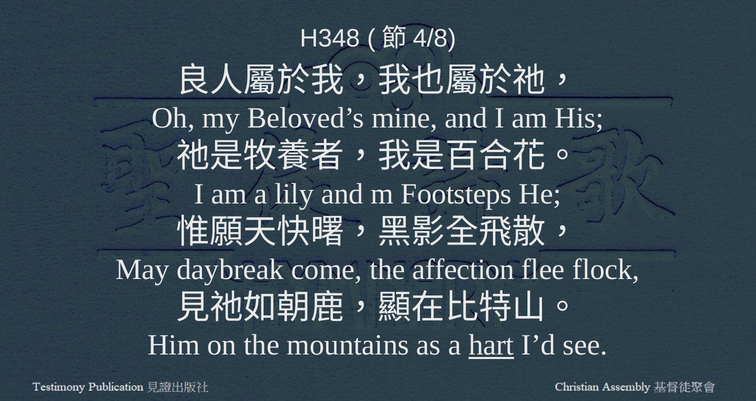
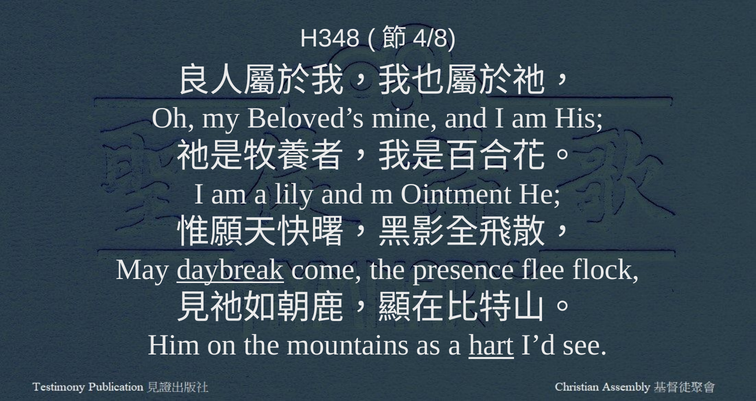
Footsteps: Footsteps -> Ointment (456, 194)
daybreak underline: none -> present (230, 269)
affection: affection -> presence (463, 269)
